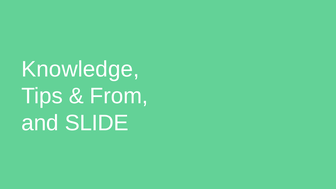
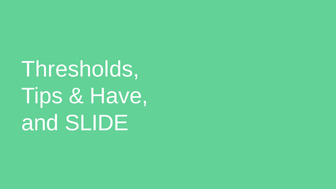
Knowledge: Knowledge -> Thresholds (80, 69)
From: From -> Have (119, 96)
